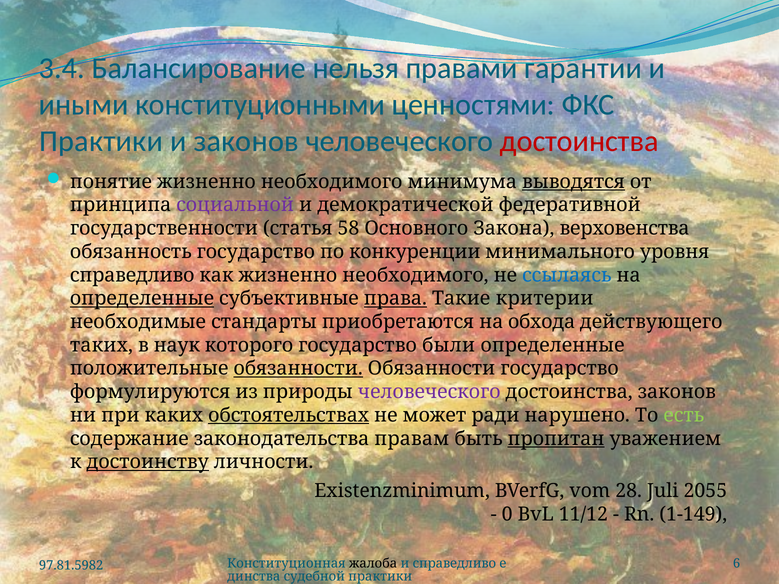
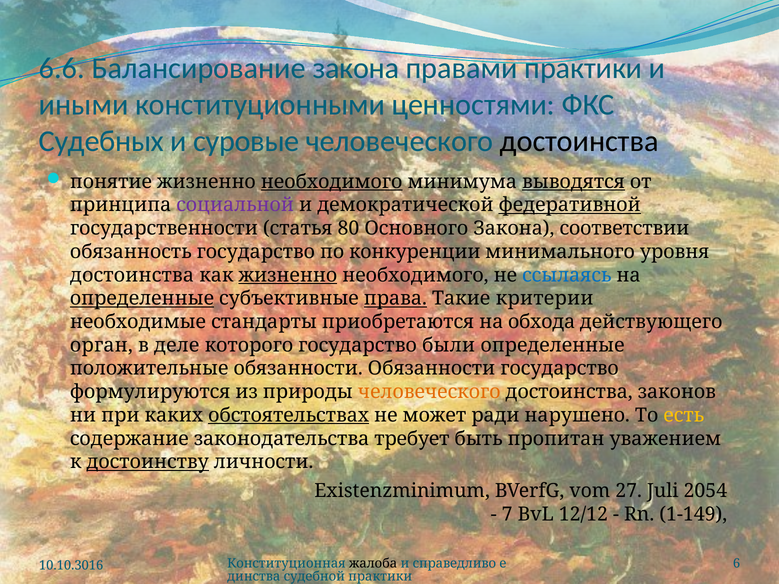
3.4: 3.4 -> 6.6 (62, 69)
Балансирование нельзя: нельзя -> закона (356, 69)
правами гарантии: гарантии -> практики (583, 69)
Практики: Практики -> Судебных (101, 141)
и законов: законов -> суровые (246, 141)
достоинства colour: red -> black (579, 141)
необходимого underline: none -> present (332, 182)
федеративной underline: none -> present (570, 205)
58: 58 -> 80 (348, 229)
верховенства: верховенства -> соответствии (624, 229)
справедливо: справедливо -> достоинства (132, 275)
жизненно underline: none -> present (288, 275)
таких: таких -> орган (101, 345)
наук: наук -> деле (177, 345)
обязанности underline: present -> none (298, 369)
человеческого colour: purple -> orange (429, 392)
есть colour: light green -> yellow (684, 415)
правам: правам -> требует (412, 439)
пропитан underline: present -> none (556, 439)
28: 28 -> 27 (629, 491)
2055: 2055 -> 2054 (705, 491)
0: 0 -> 7 (507, 515)
11/12: 11/12 -> 12/12 (583, 515)
97.81.5982: 97.81.5982 -> 10.10.3016 (71, 566)
